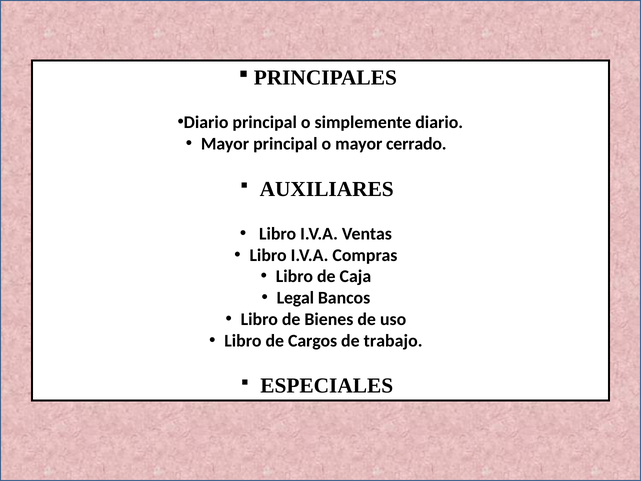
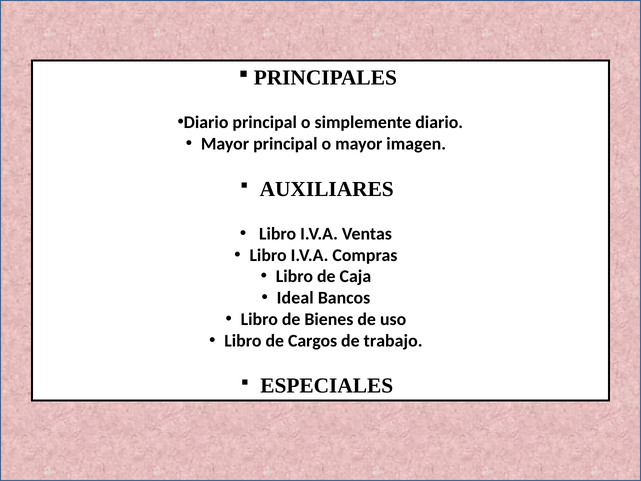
cerrado: cerrado -> imagen (416, 144)
Legal: Legal -> Ideal (295, 298)
